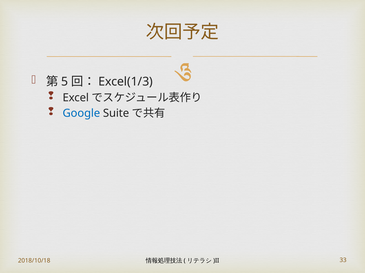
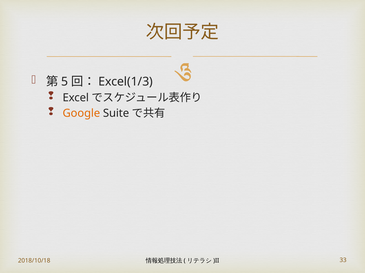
Google colour: blue -> orange (81, 114)
